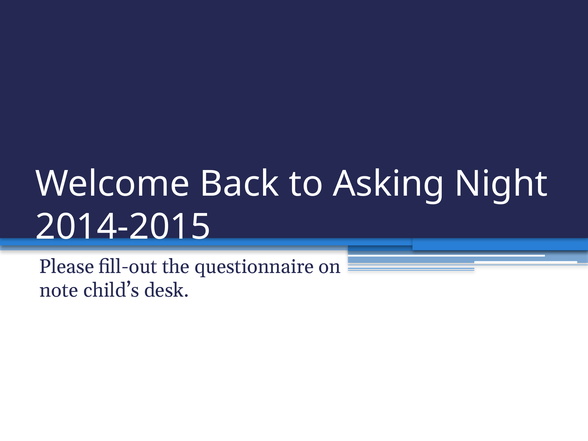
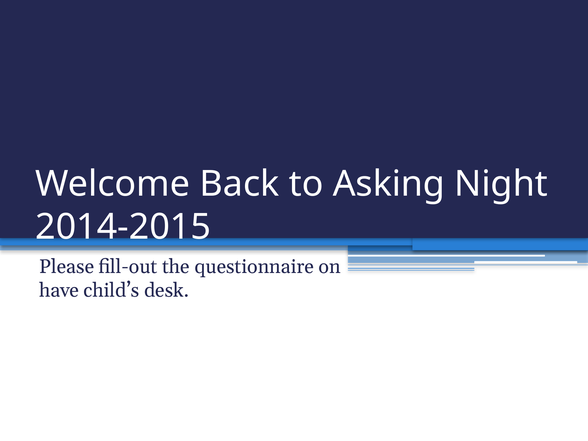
note: note -> have (59, 290)
